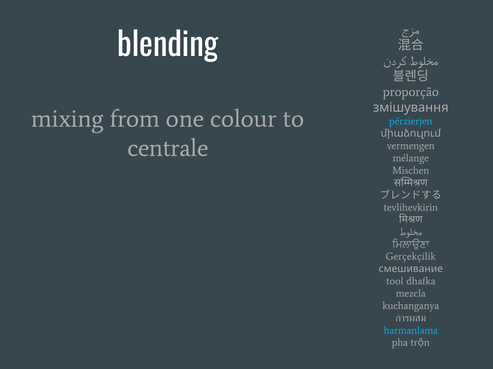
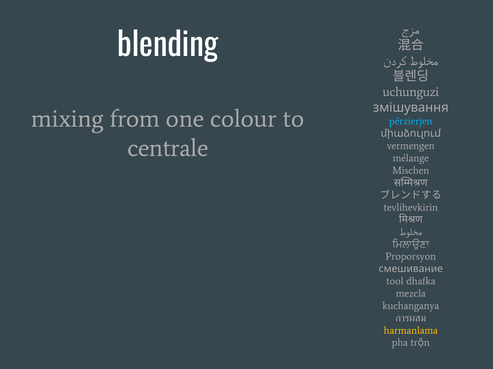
proporção: proporção -> uchunguzi (411, 92)
Gerçekçilik: Gerçekçilik -> Proporsyon (411, 257)
harmanlama colour: light blue -> yellow (411, 331)
